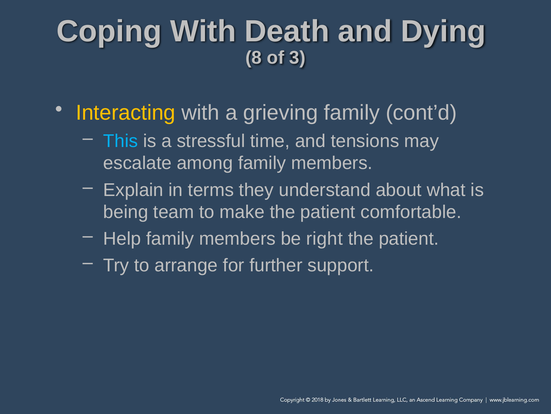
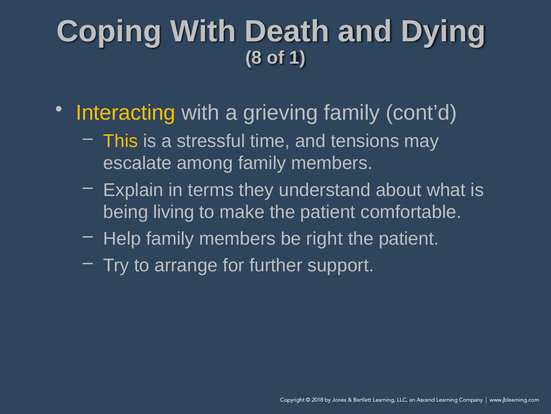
3: 3 -> 1 (297, 58)
This colour: light blue -> yellow (121, 141)
team: team -> living (174, 212)
